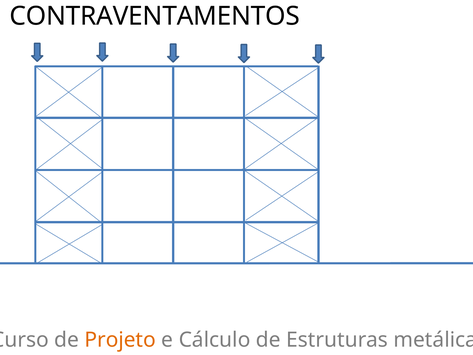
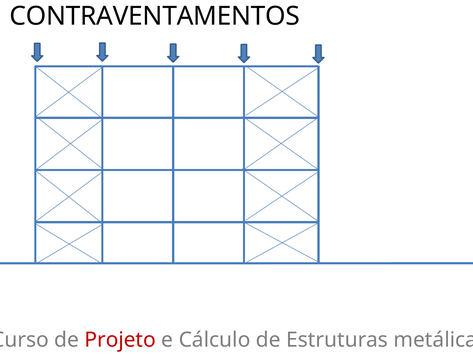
Projeto colour: orange -> red (120, 340)
